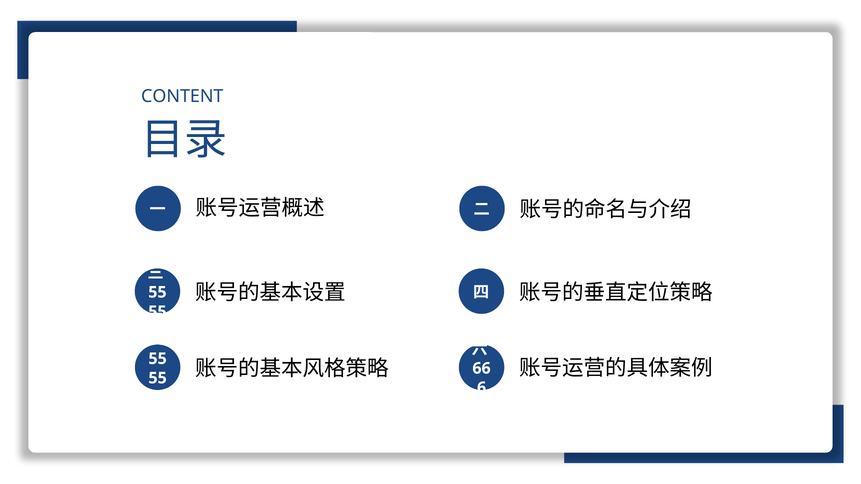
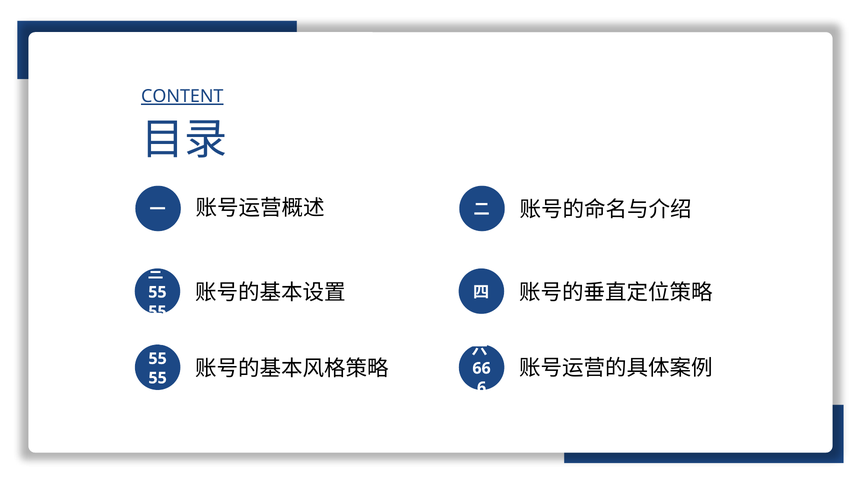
CONTENT underline: none -> present (182, 97)
